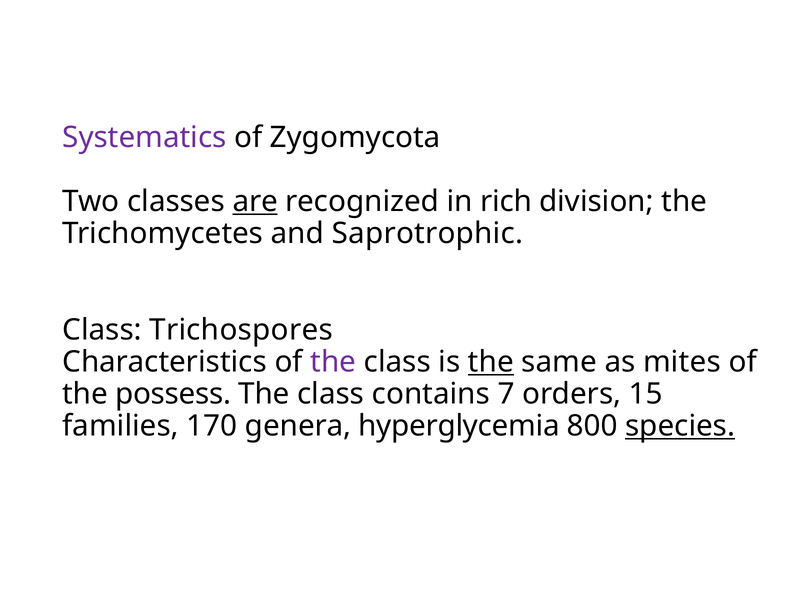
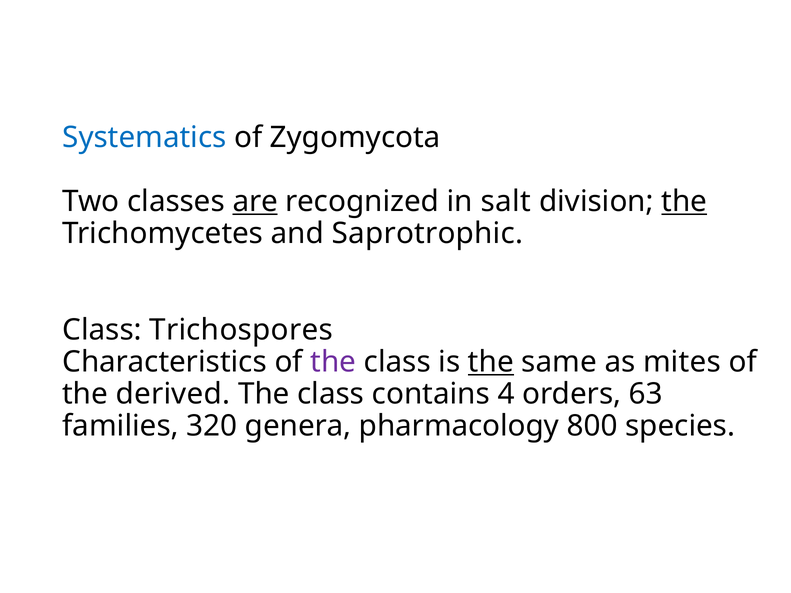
Systematics colour: purple -> blue (144, 138)
rich: rich -> salt (506, 202)
the underline: none -> present (684, 202)
possess: possess -> derived (173, 394)
7: 7 -> 4 (506, 394)
15: 15 -> 63 (646, 394)
170: 170 -> 320 (212, 426)
hyperglycemia: hyperglycemia -> pharmacology (459, 426)
species underline: present -> none (680, 426)
